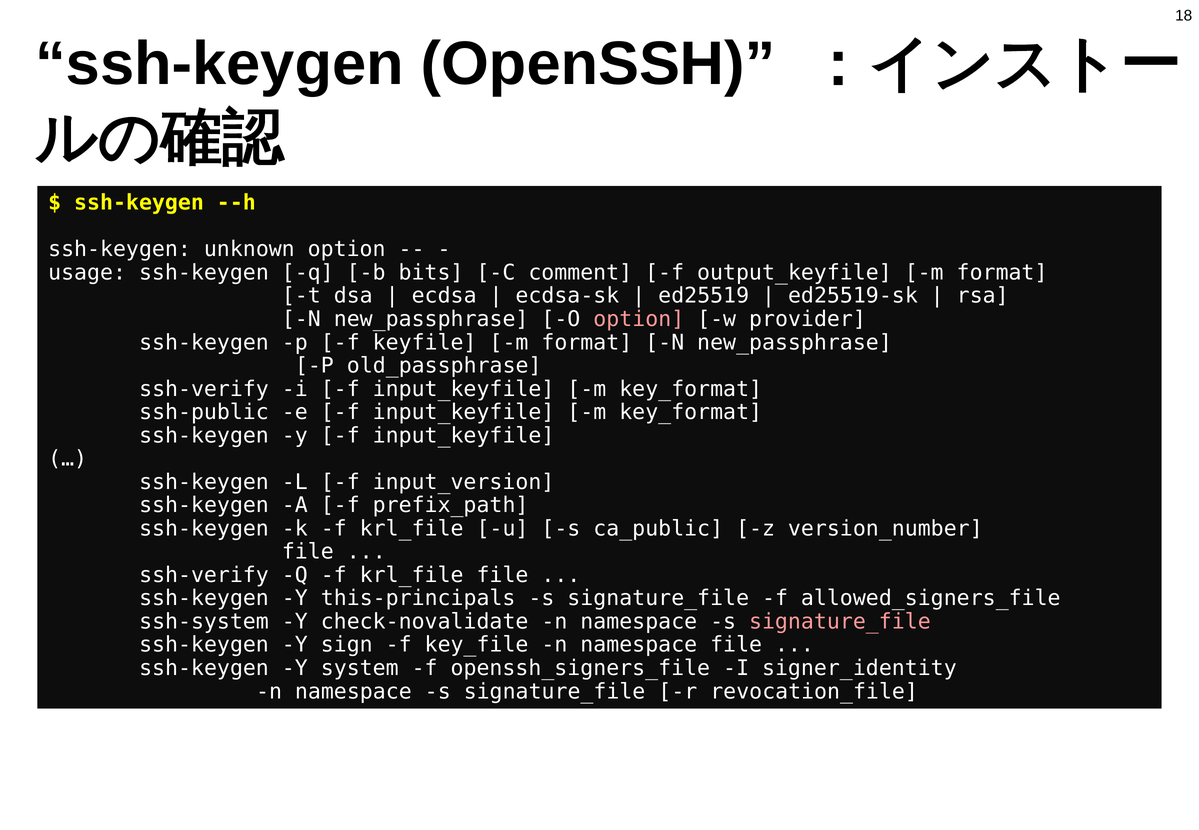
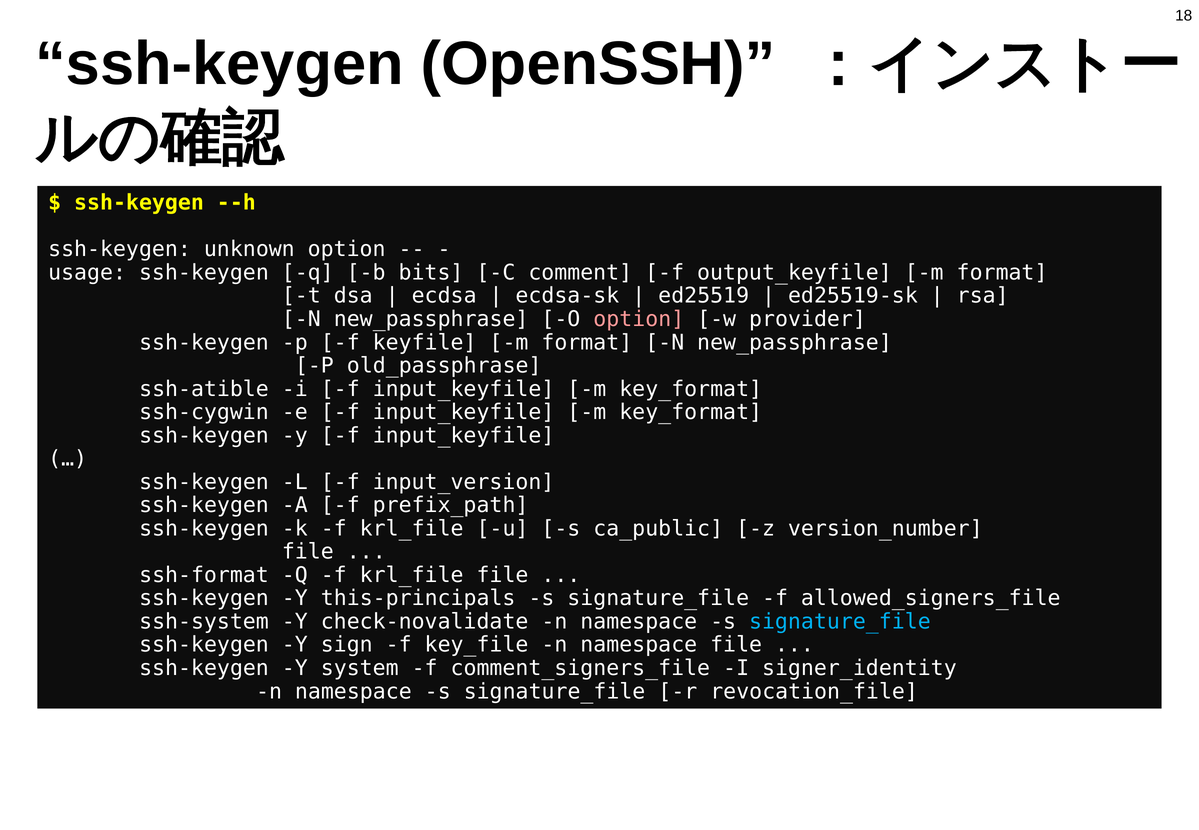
ssh-verify: ssh-verify -> ssh-atible (204, 389)
ssh-public: ssh-public -> ssh-cygwin (204, 412)
ssh-verify: ssh-verify -> ssh-format (204, 575)
signature_file colour: pink -> light blue (840, 622)
openssh_signers_file: openssh_signers_file -> comment_signers_file (580, 668)
